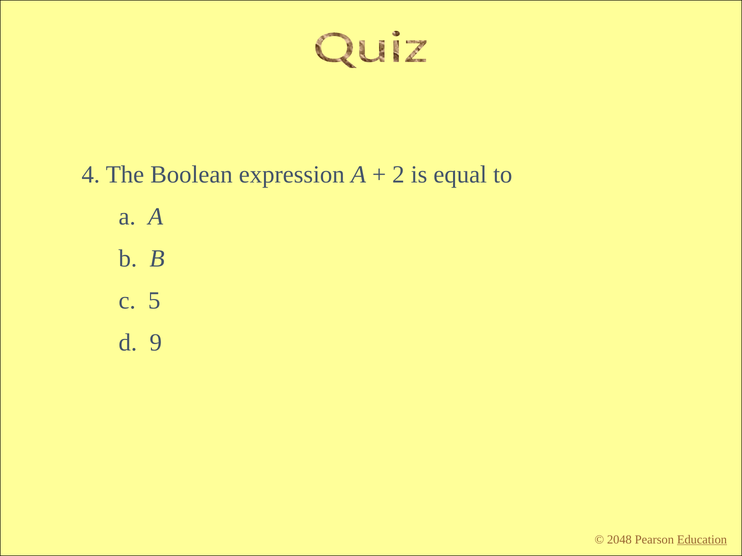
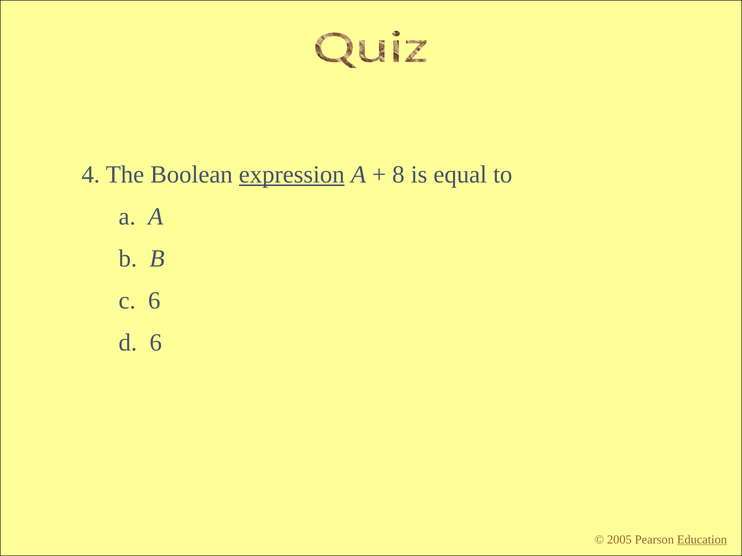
expression underline: none -> present (292, 175)
2: 2 -> 8 (398, 175)
c 5: 5 -> 6 (154, 301)
d 9: 9 -> 6 (156, 343)
2048: 2048 -> 2005 (619, 540)
